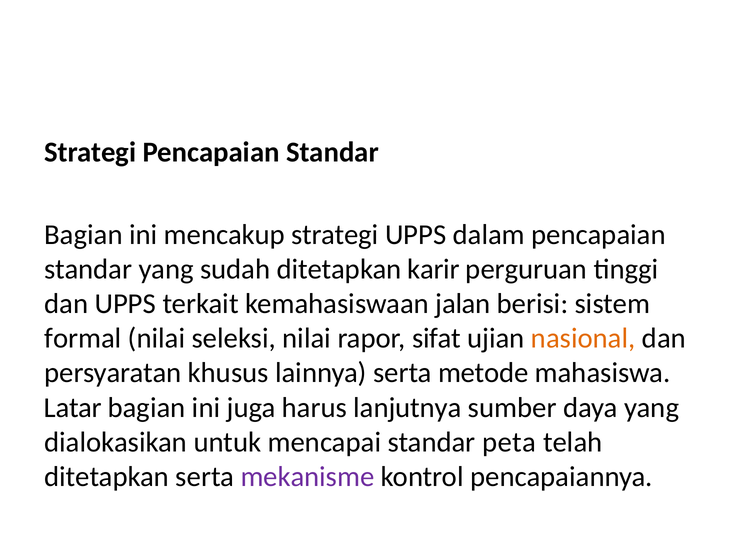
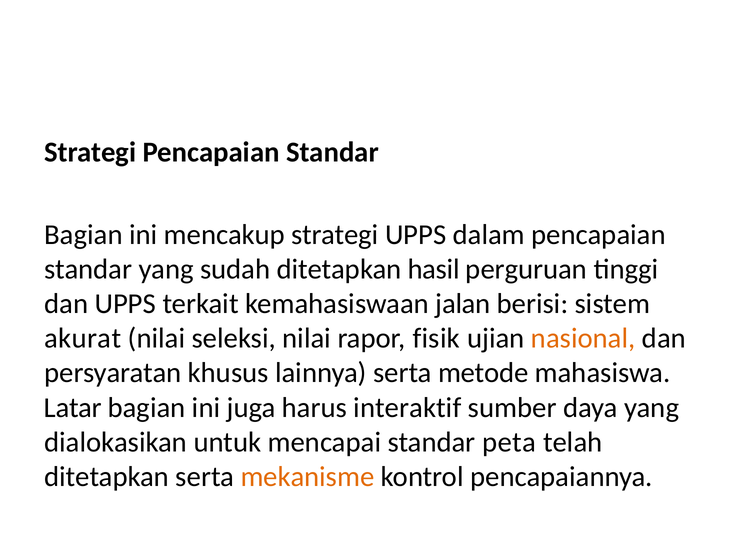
karir: karir -> hasil (434, 269)
formal: formal -> akurat (83, 338)
sifat: sifat -> fisik (436, 338)
lanjutnya: lanjutnya -> interaktif (407, 408)
mekanisme colour: purple -> orange (307, 477)
